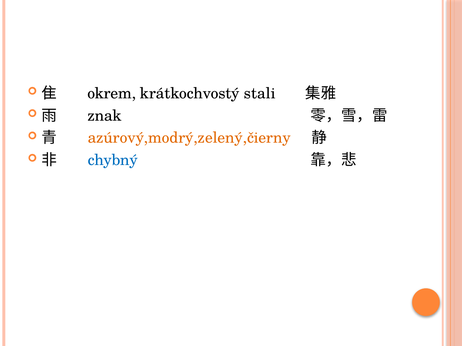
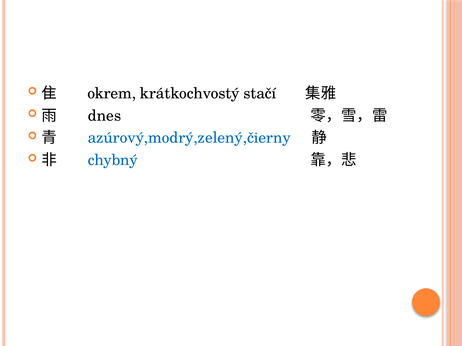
stali: stali -> stačí (260, 93)
znak: znak -> dnes (104, 116)
azúrový,modrý,zelený,čierny colour: orange -> blue (189, 138)
